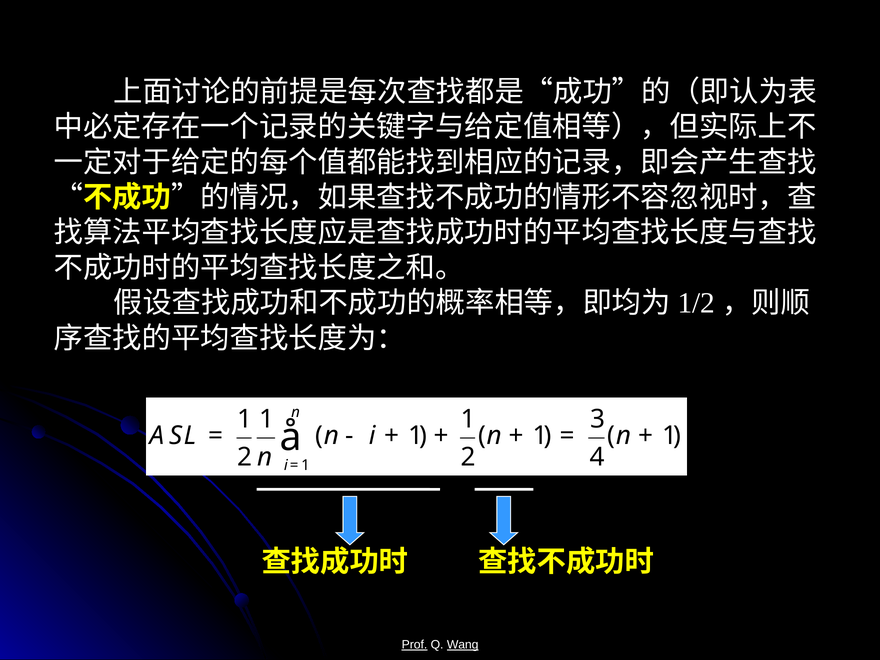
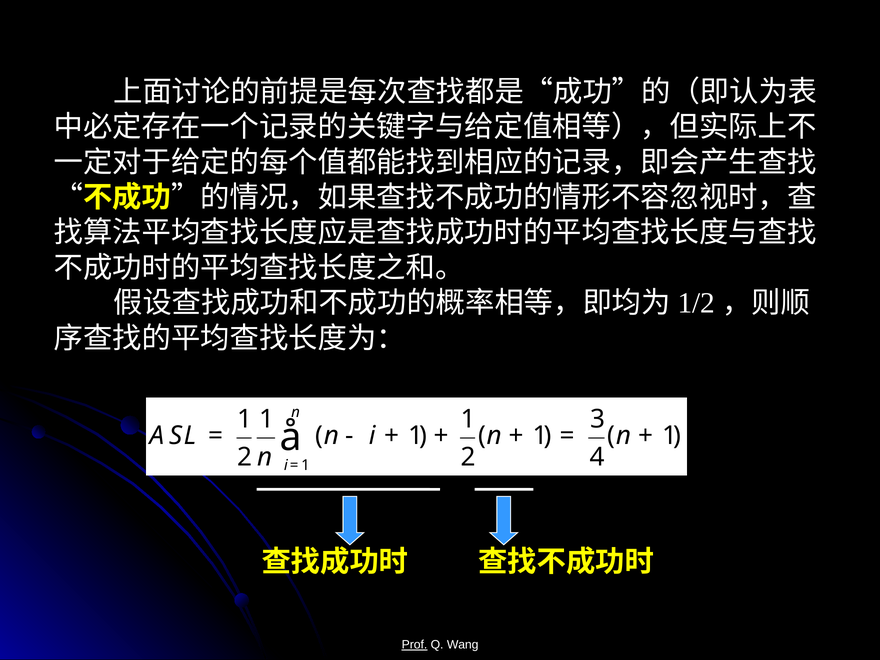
Wang underline: present -> none (463, 645)
